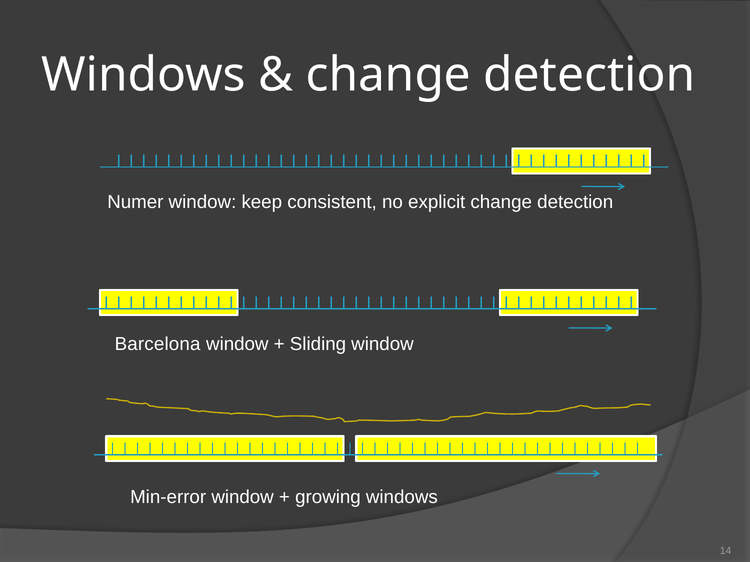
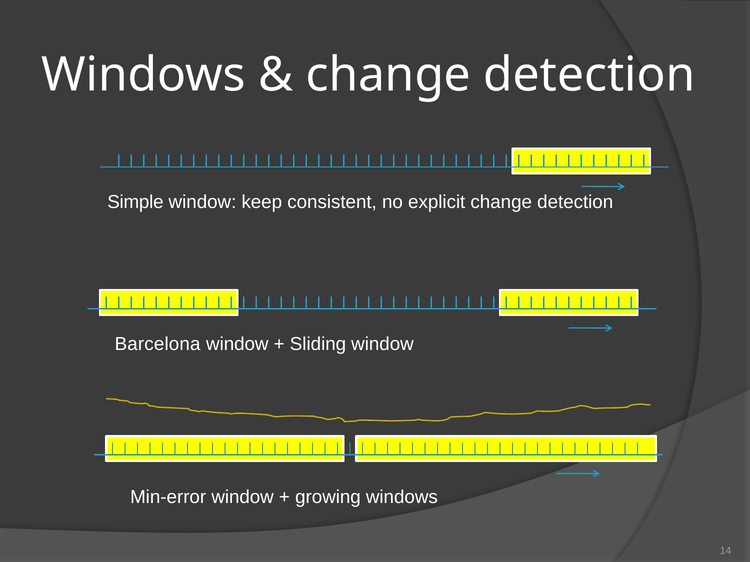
Numer: Numer -> Simple (135, 202)
